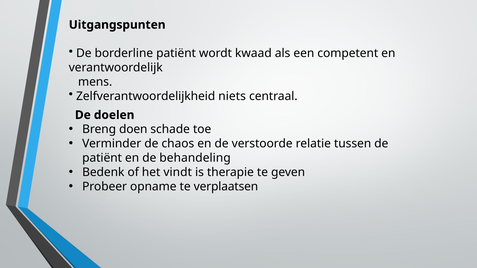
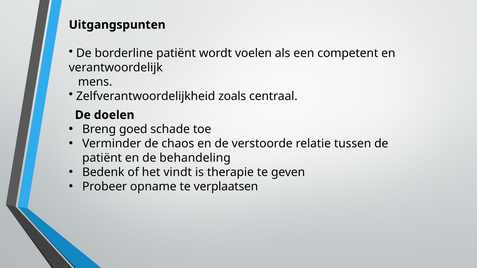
kwaad: kwaad -> voelen (253, 53)
niets: niets -> zoals (232, 96)
doen: doen -> goed (133, 129)
